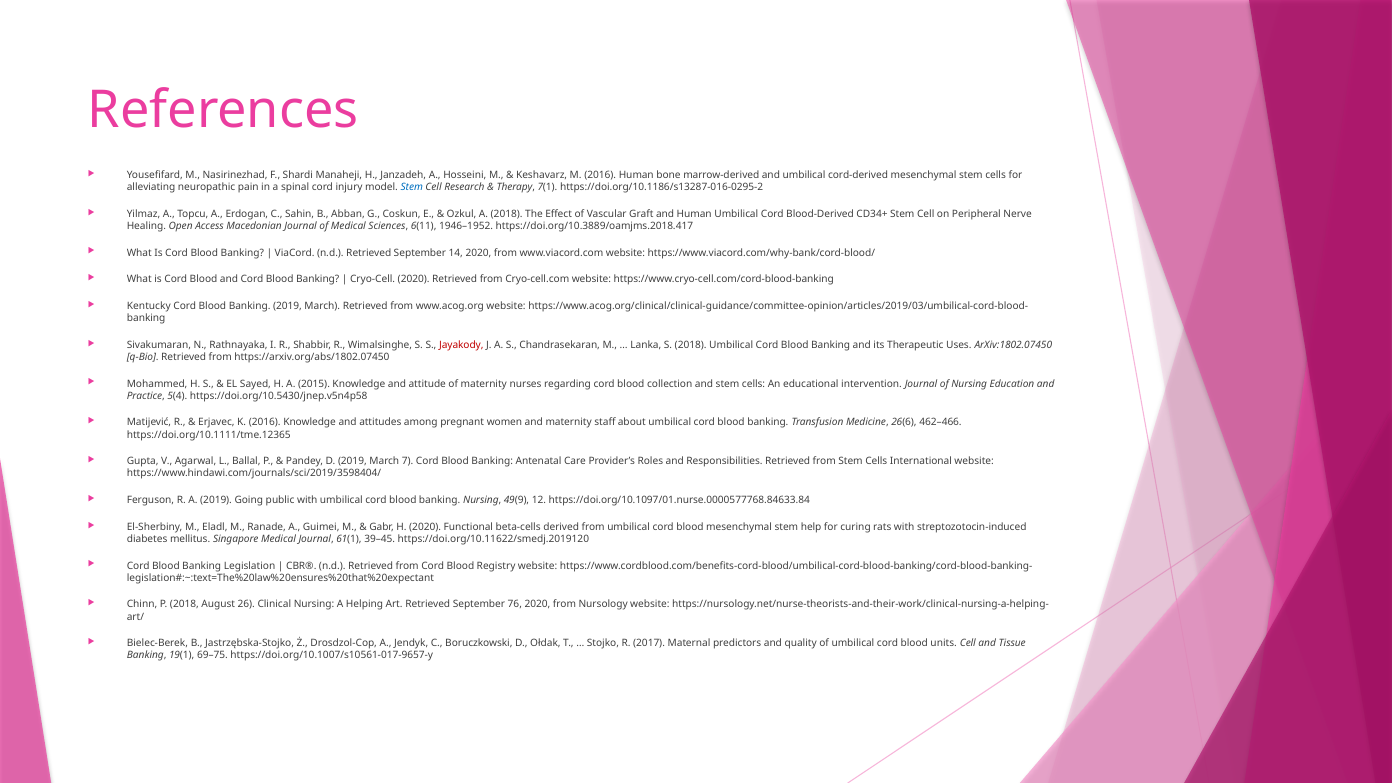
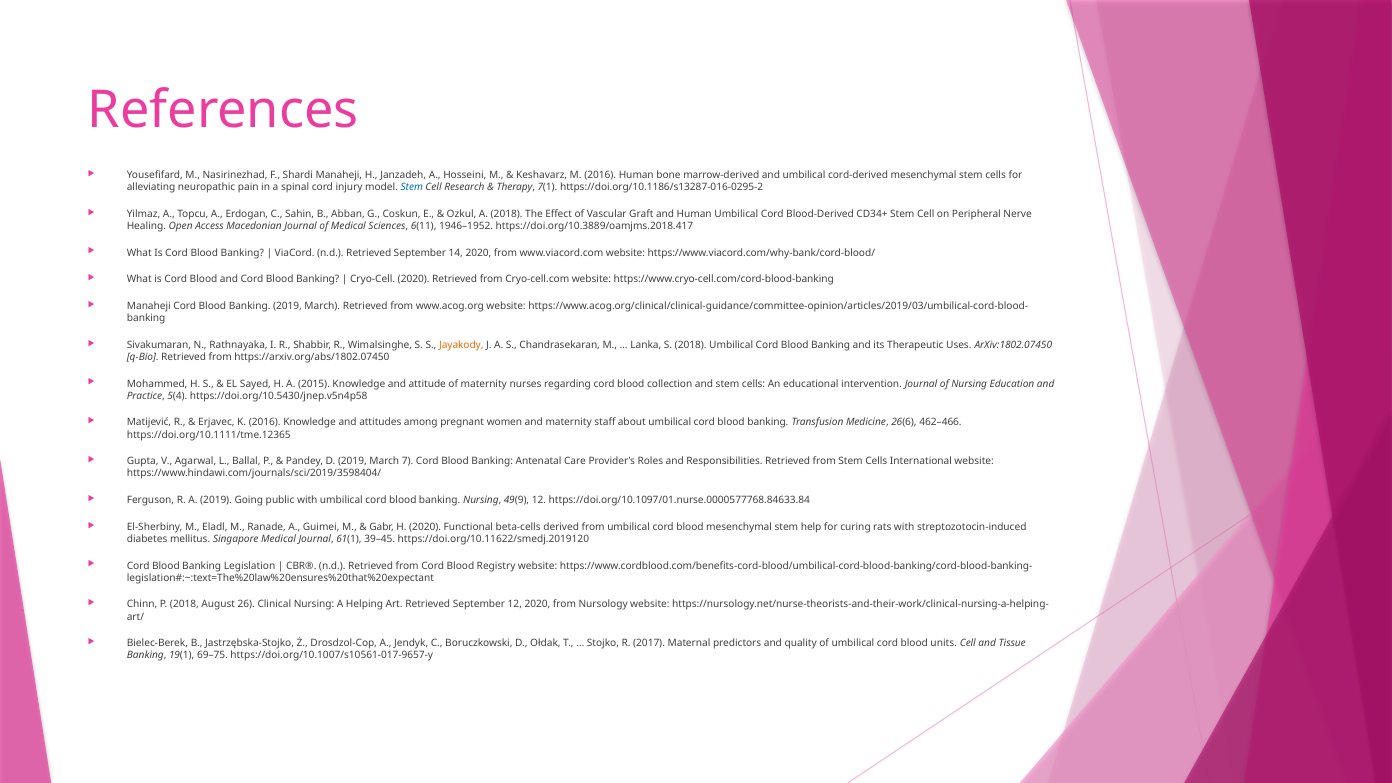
Kentucky: Kentucky -> Manaheji (149, 306)
Jayakody colour: red -> orange (461, 345)
September 76: 76 -> 12 (515, 605)
